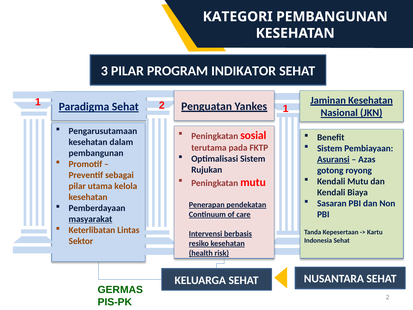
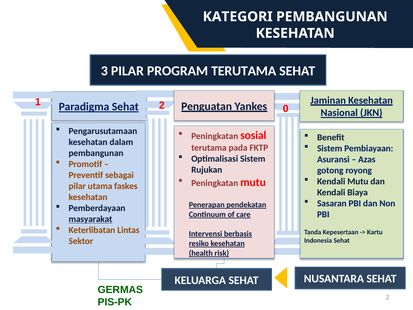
PROGRAM INDIKATOR: INDIKATOR -> TERUTAMA (244, 71)
1 2 1: 1 -> 0 (286, 109)
Asuransi underline: present -> none (333, 159)
kelola: kelola -> faskes (126, 186)
